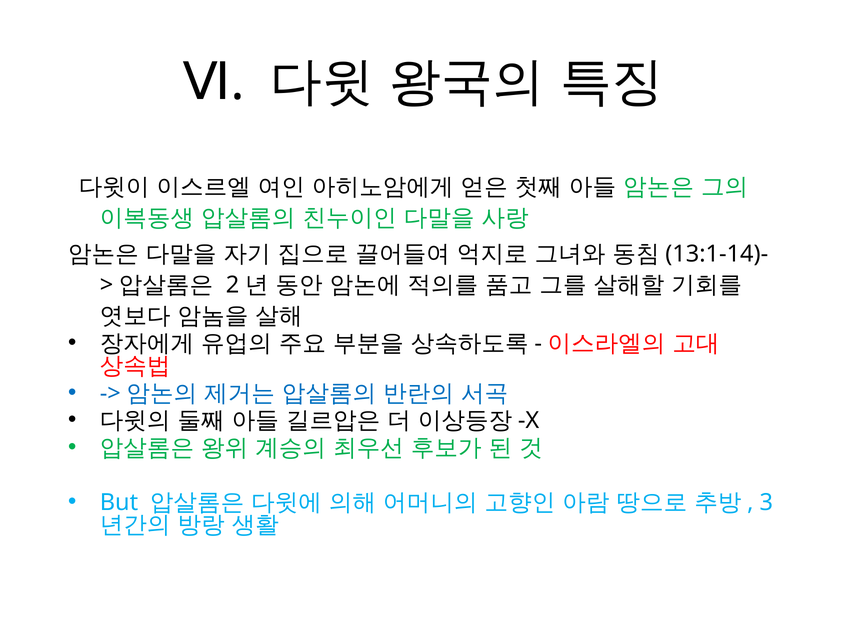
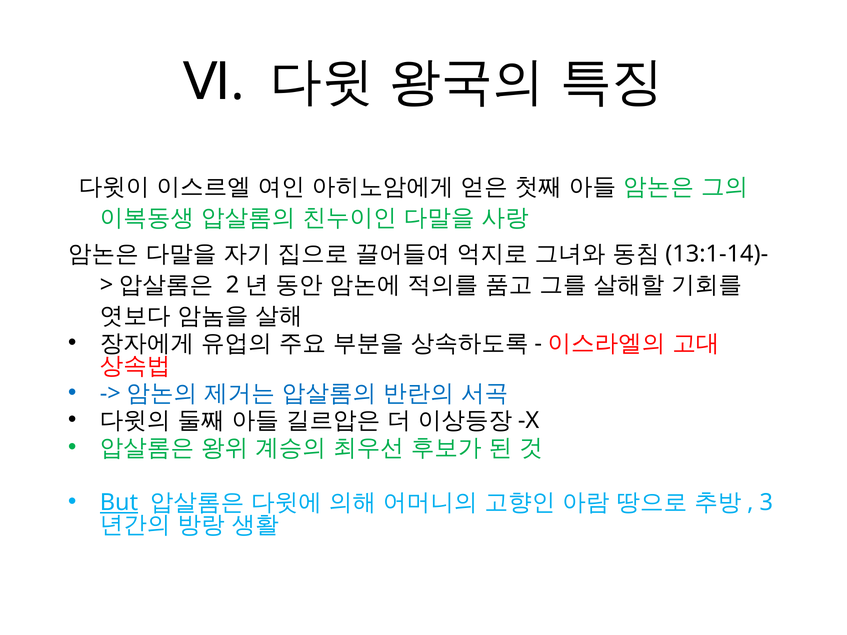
But underline: none -> present (119, 503)
